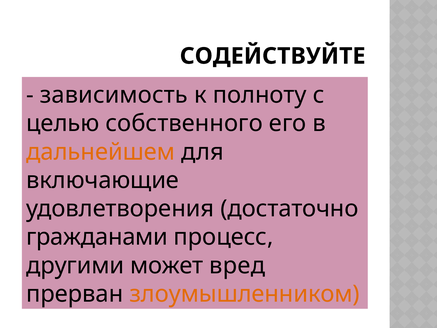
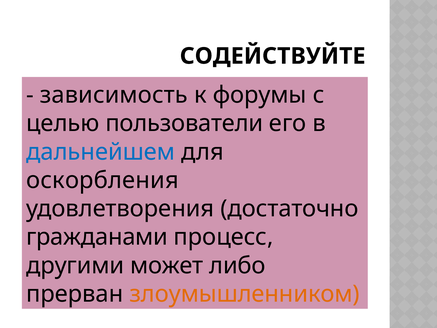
полноту: полноту -> форумы (260, 95)
собственного: собственного -> пользователи (184, 123)
дальнейшем colour: orange -> blue (101, 152)
включающие: включающие -> оскорбления (102, 180)
вред: вред -> либо (237, 265)
